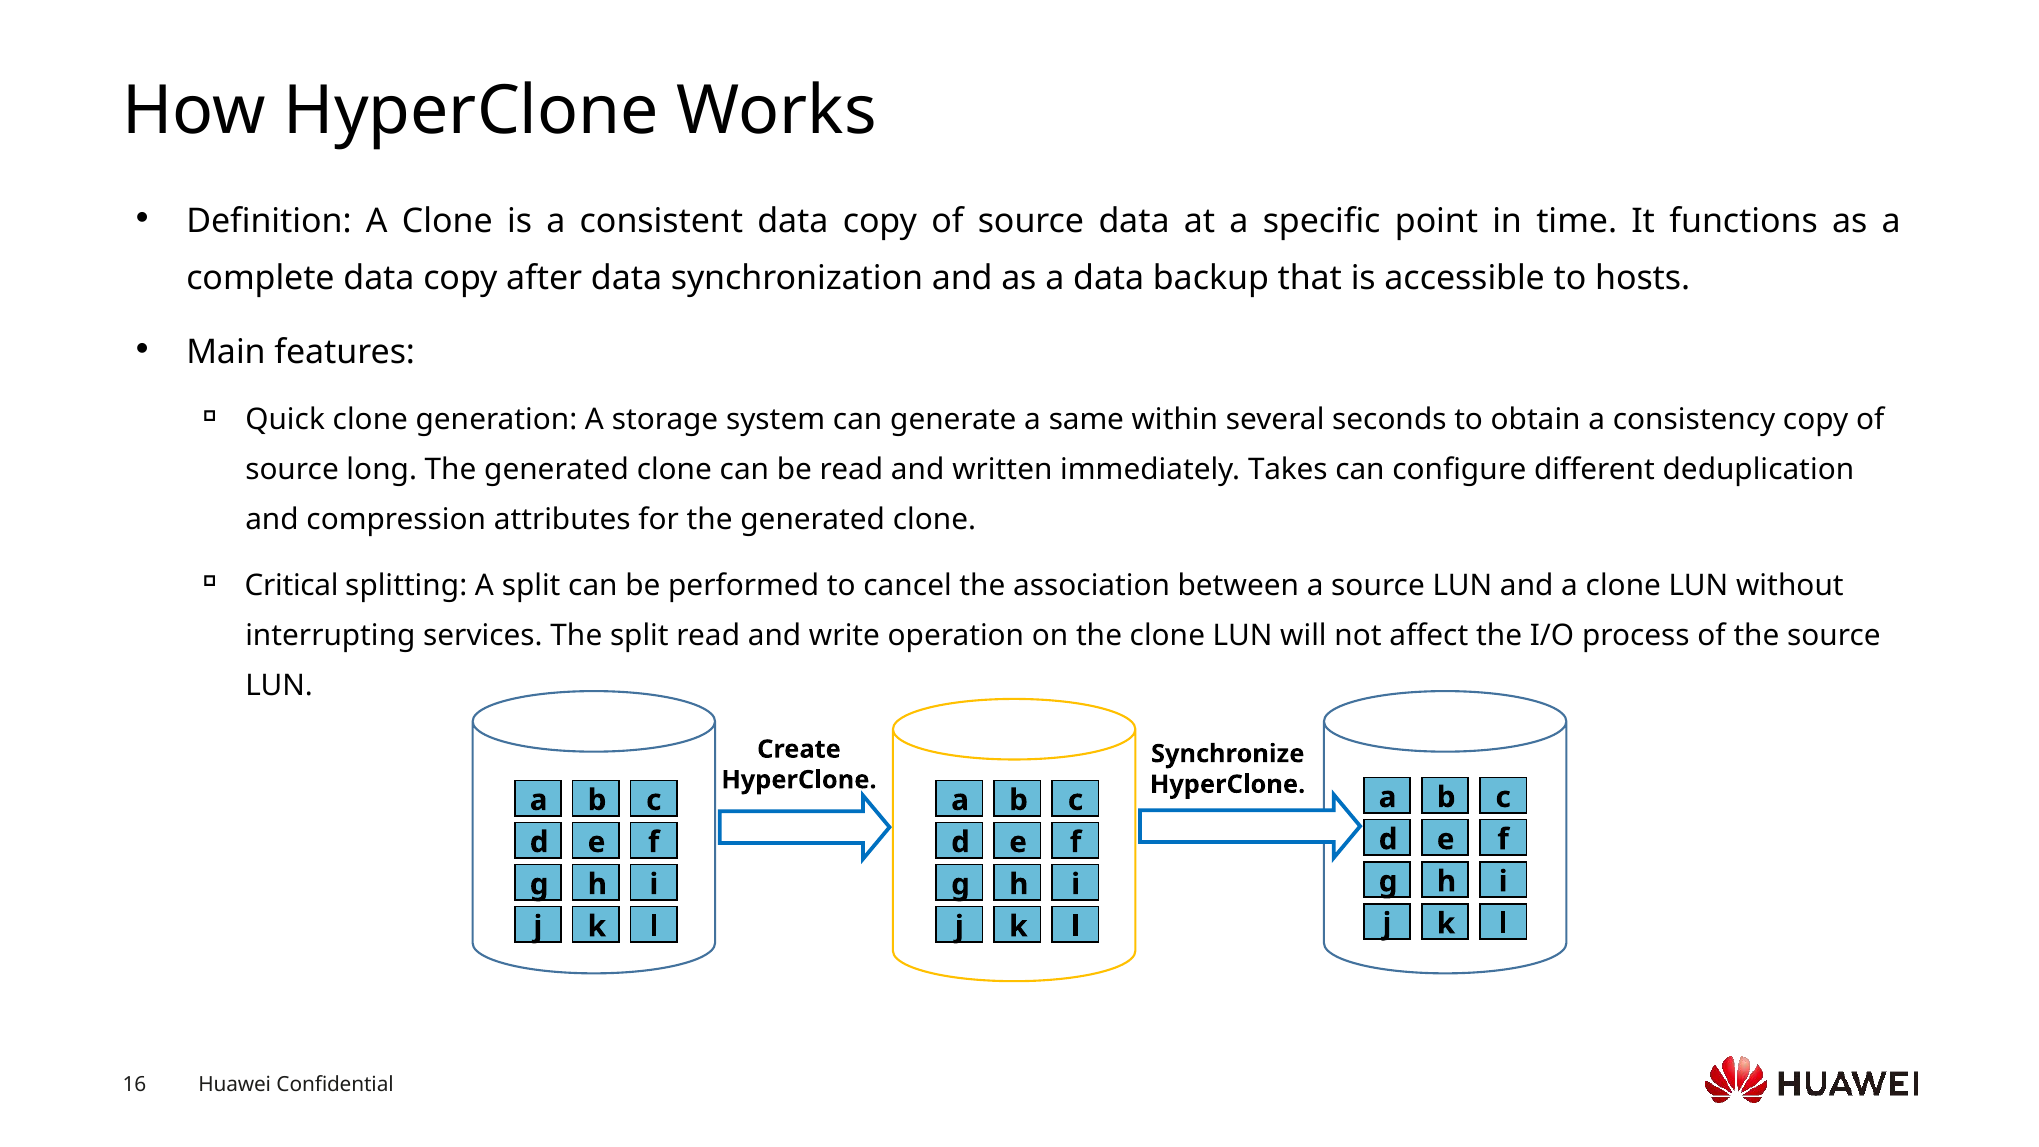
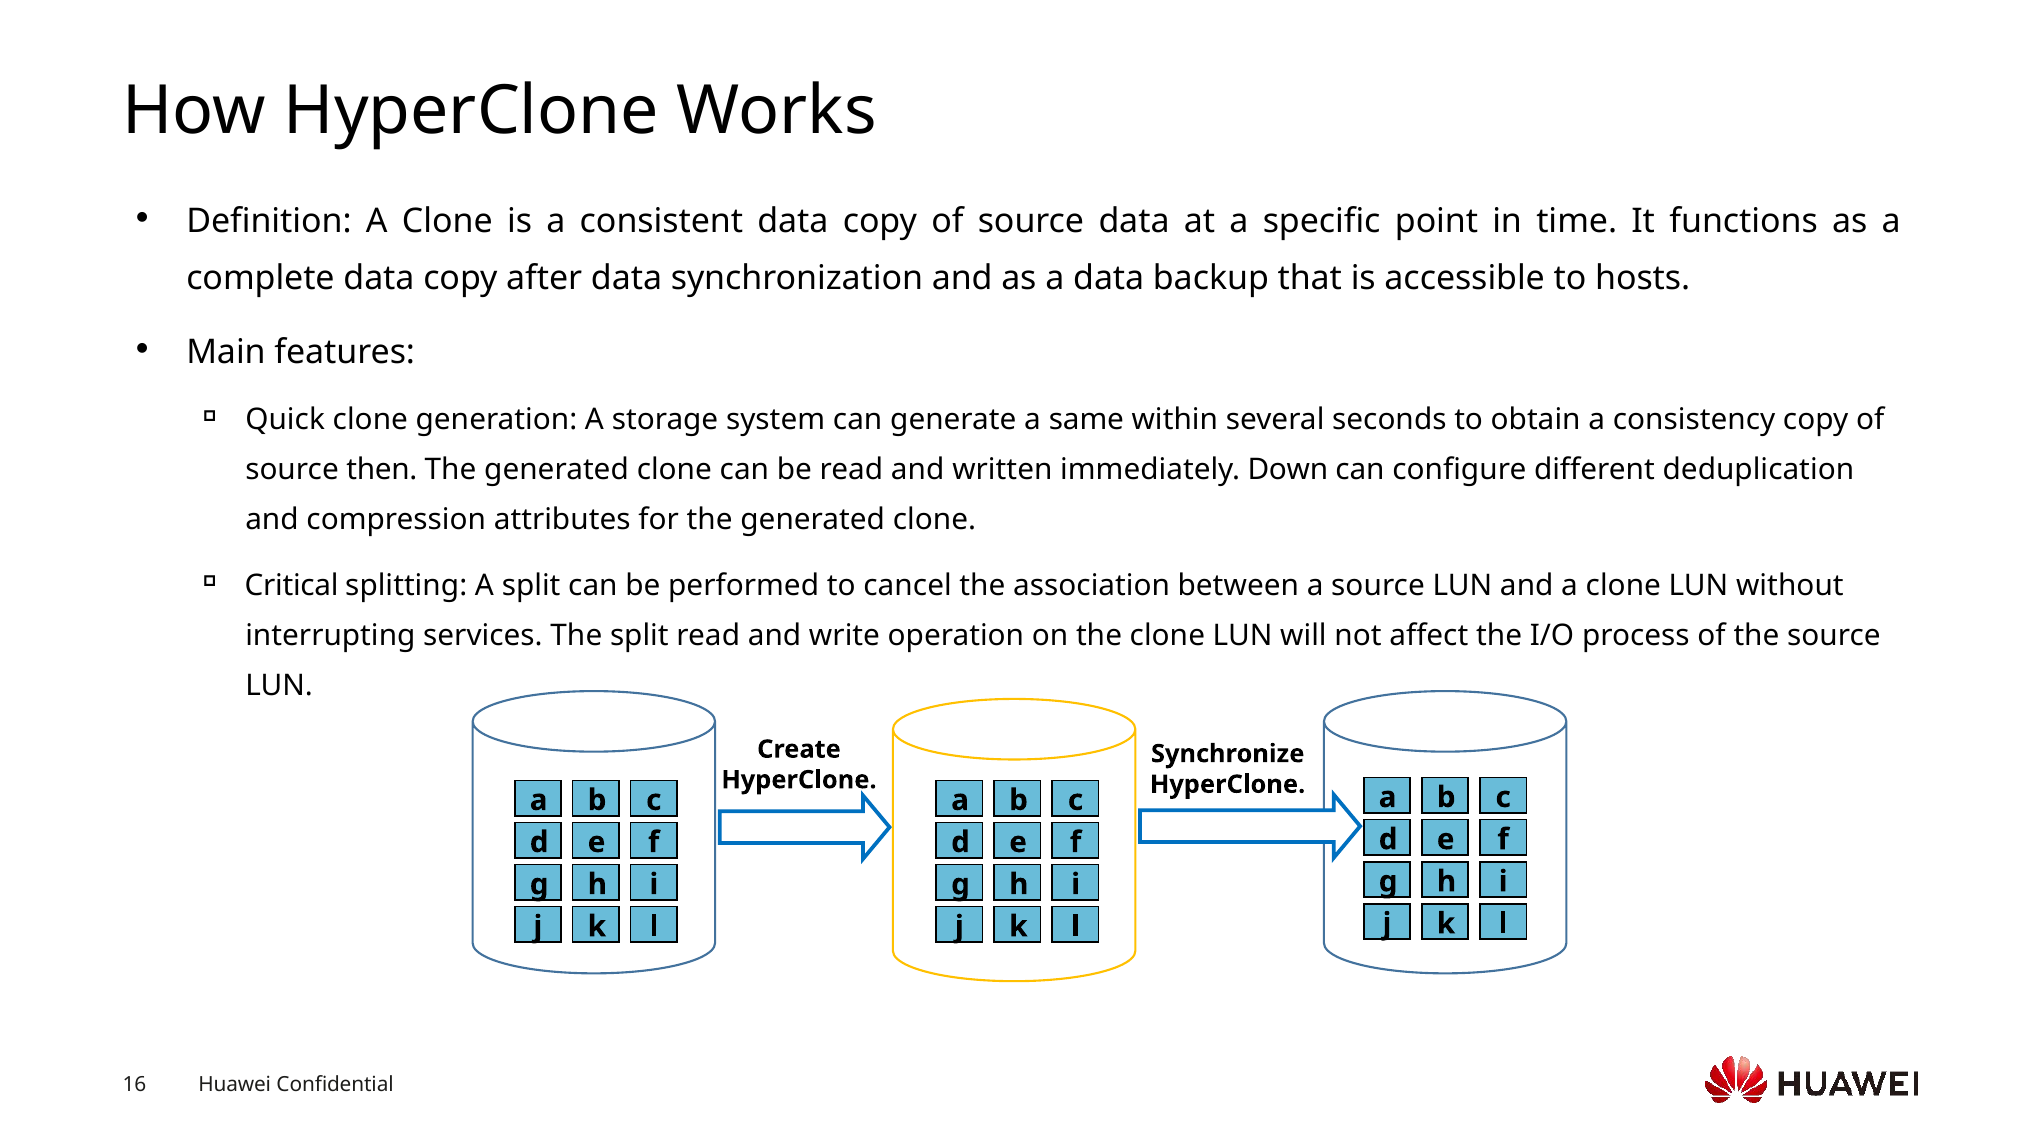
long: long -> then (382, 470)
Takes: Takes -> Down (1288, 470)
